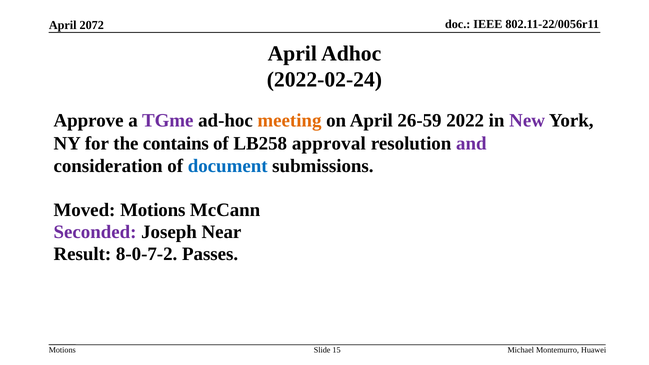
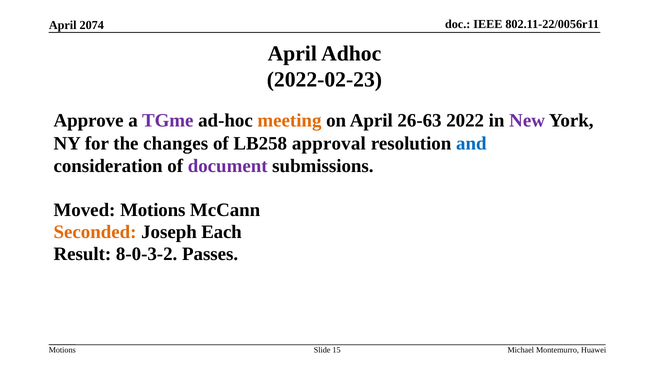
2072: 2072 -> 2074 (92, 25)
2022-02-24: 2022-02-24 -> 2022-02-23 (324, 79)
26-59: 26-59 -> 26-63 (420, 121)
contains: contains -> changes (176, 143)
and colour: purple -> blue (471, 143)
document colour: blue -> purple (228, 166)
Seconded colour: purple -> orange (95, 232)
Near: Near -> Each (222, 232)
8-0-7-2: 8-0-7-2 -> 8-0-3-2 (147, 254)
